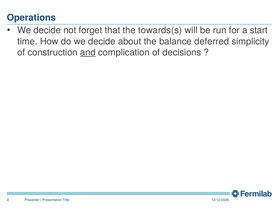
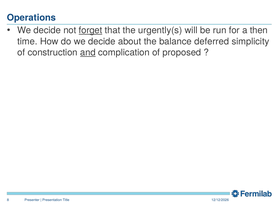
forget underline: none -> present (91, 30)
towards(s: towards(s -> urgently(s (160, 30)
start: start -> then (259, 30)
decisions: decisions -> proposed (182, 53)
